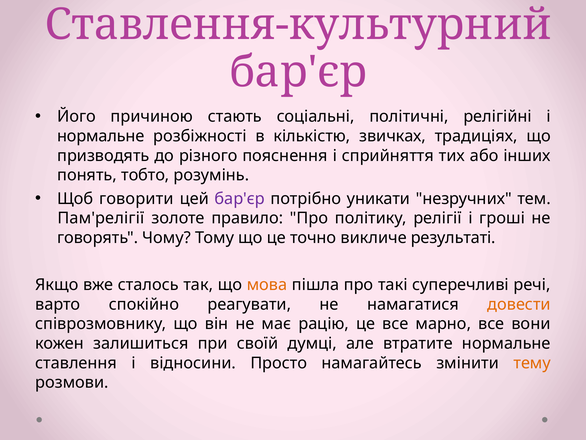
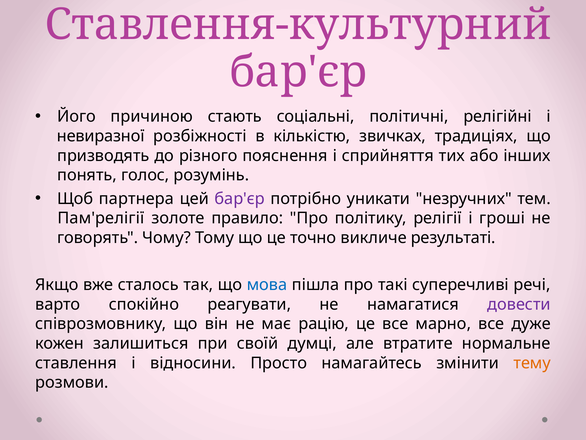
нормальне: нормальне -> невиразної (101, 136)
тобто: тобто -> голос (145, 175)
говорити: говорити -> партнера (136, 198)
мова colour: orange -> blue (267, 284)
довести colour: orange -> purple (519, 304)
вони: вони -> дуже (531, 324)
